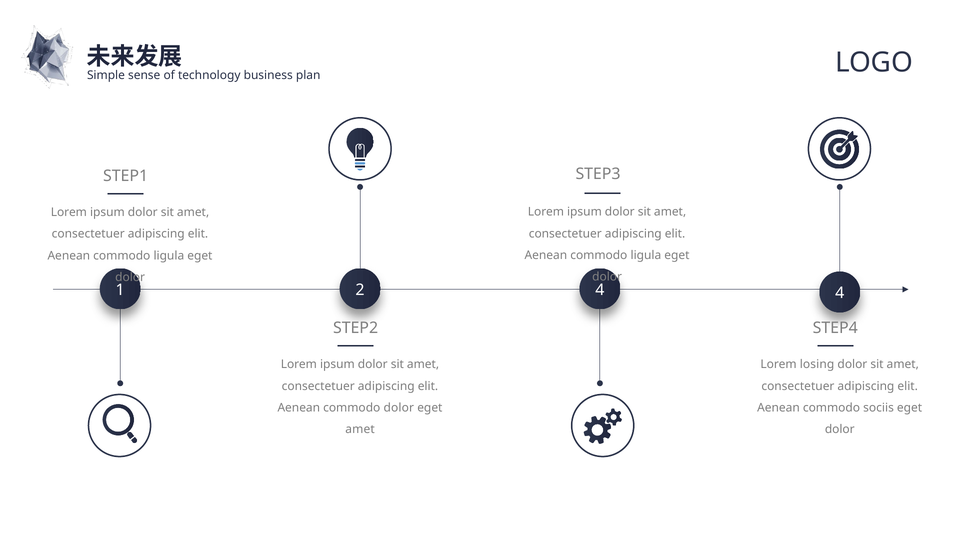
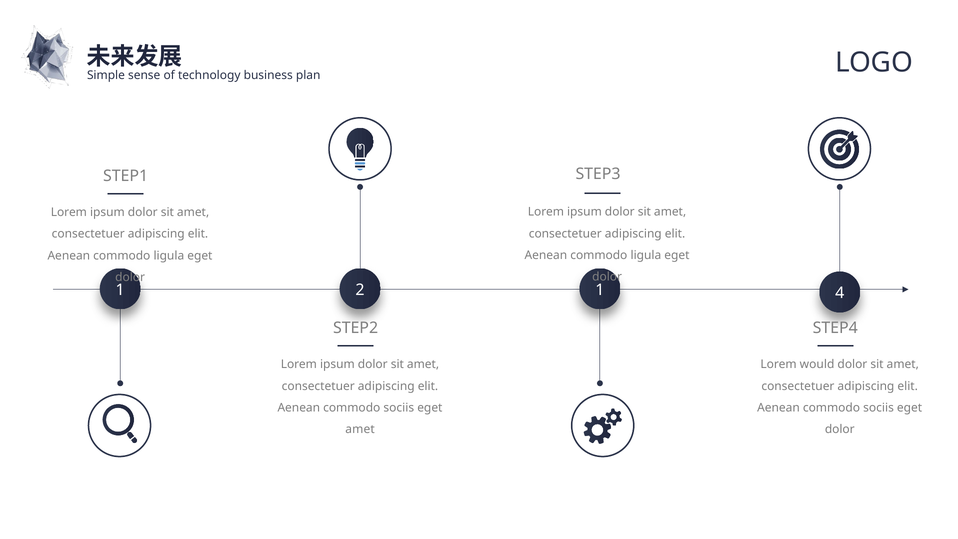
2 4: 4 -> 1 (600, 290)
losing: losing -> would (817, 364)
dolor: dolor -> sociis (399, 408)
